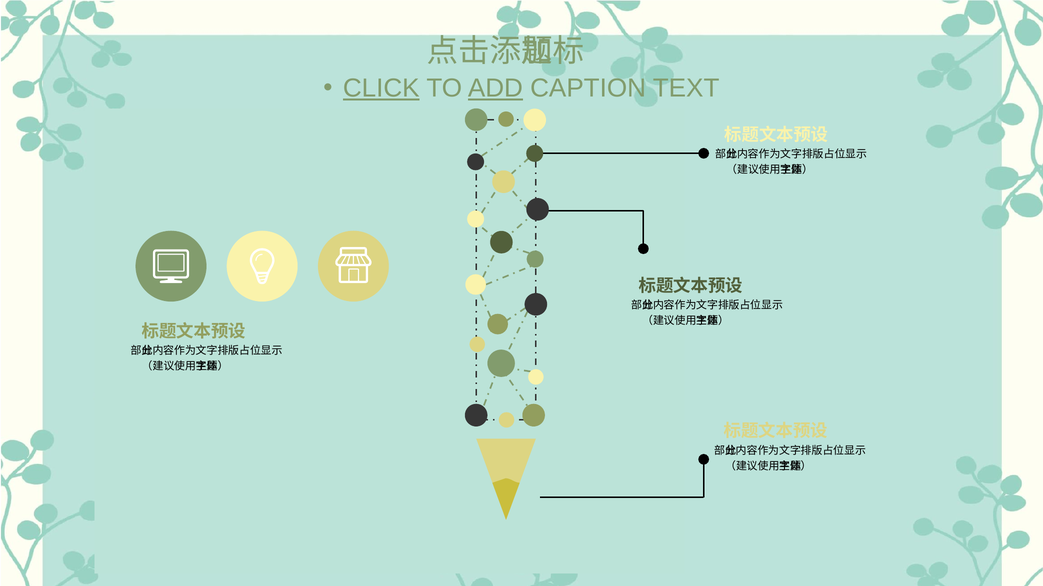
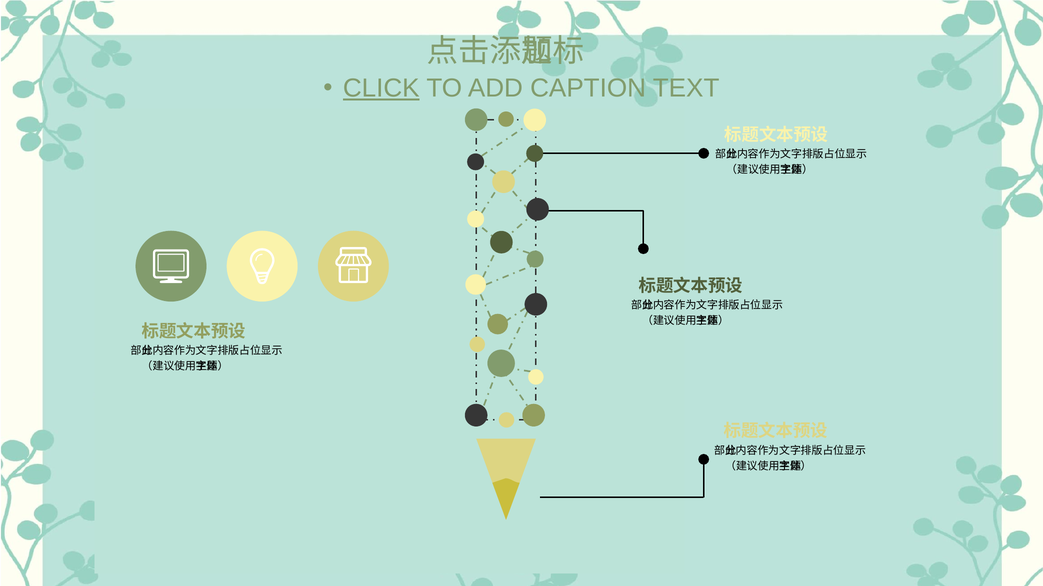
ADD underline: present -> none (495, 88)
